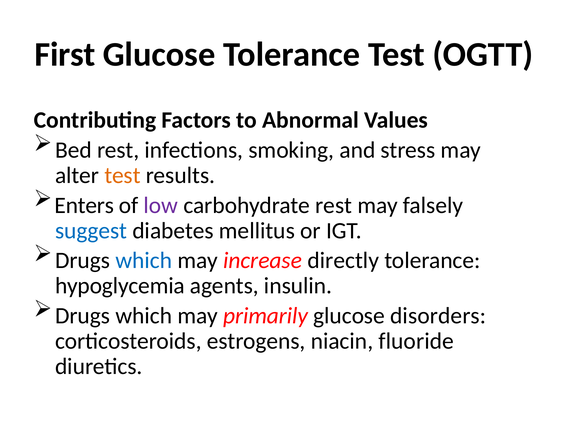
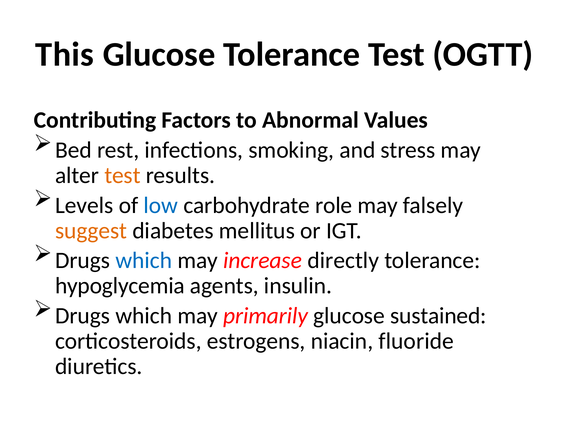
First: First -> This (65, 55)
Enters: Enters -> Levels (84, 205)
low colour: purple -> blue (161, 205)
carbohydrate rest: rest -> role (334, 205)
suggest colour: blue -> orange (91, 231)
disorders: disorders -> sustained (438, 316)
